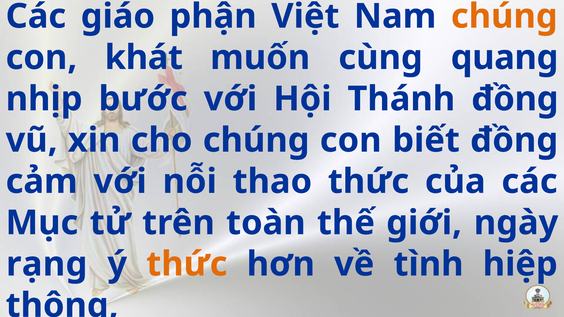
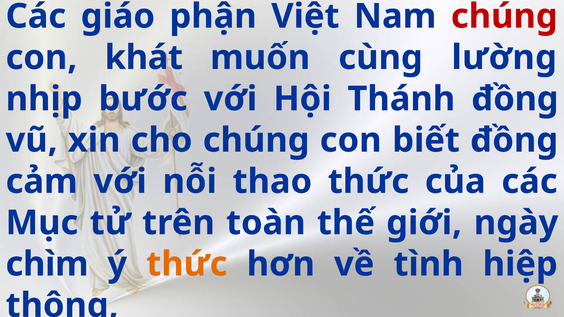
chúng colour: orange -> red (504, 16)
quang: quang -> lường (504, 58)
rạng: rạng -> chìm (47, 264)
